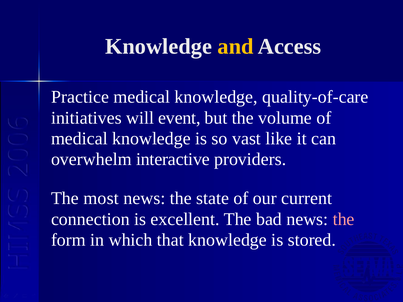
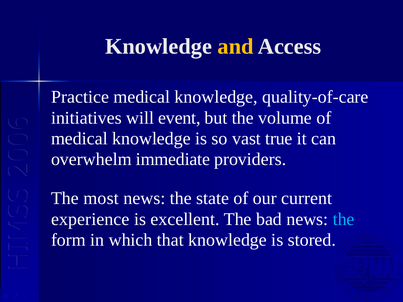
like: like -> true (279, 139)
interactive: interactive -> immediate (173, 160)
connection: connection -> experience (90, 219)
the colour: pink -> light blue (344, 219)
